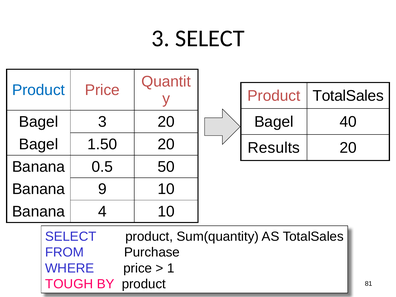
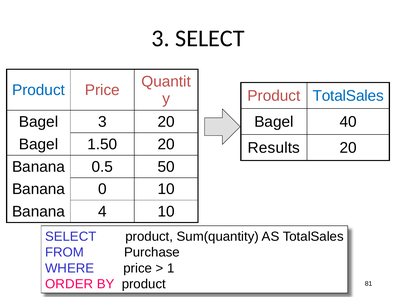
TotalSales colour: black -> blue (348, 96)
9: 9 -> 0 (102, 189)
TOUGH: TOUGH -> ORDER (69, 284)
